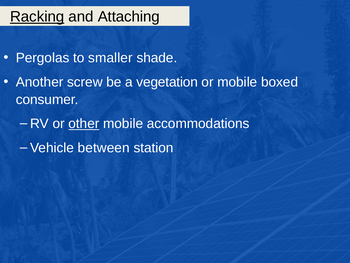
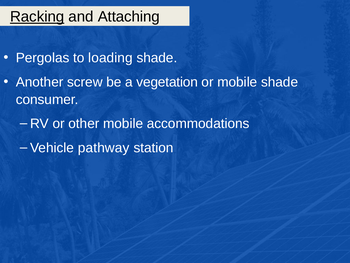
smaller: smaller -> loading (110, 58)
mobile boxed: boxed -> shade (280, 82)
other underline: present -> none (84, 123)
between: between -> pathway (104, 148)
